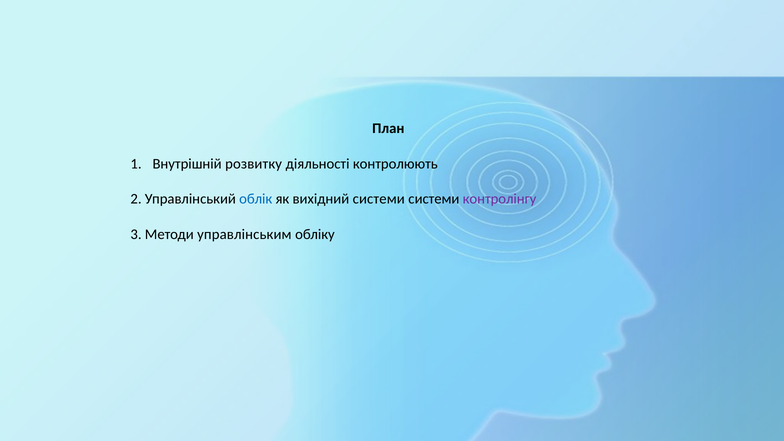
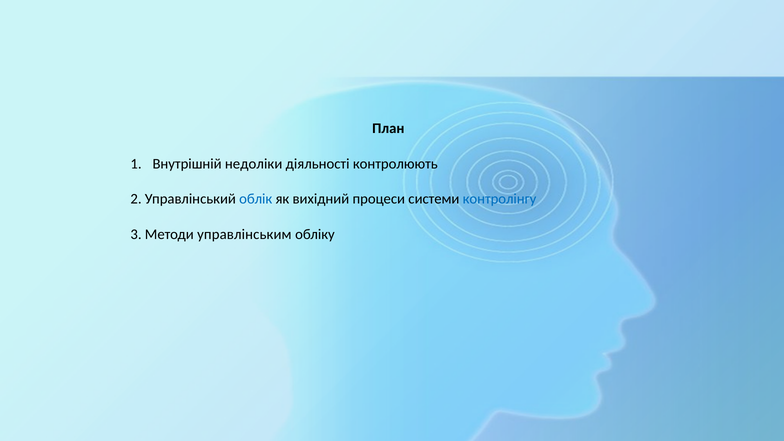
розвитку: розвитку -> недоліки (254, 164)
вихідний системи: системи -> процеси (379, 199)
контролінгу colour: purple -> blue (500, 199)
